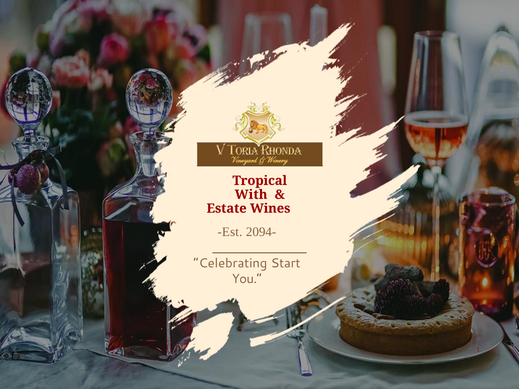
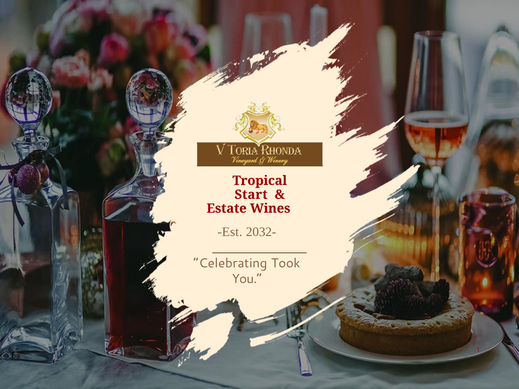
With: With -> Start (251, 195)
2094-: 2094- -> 2032- (261, 232)
Start: Start -> Took (286, 263)
